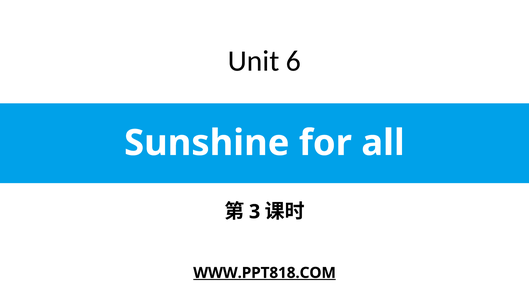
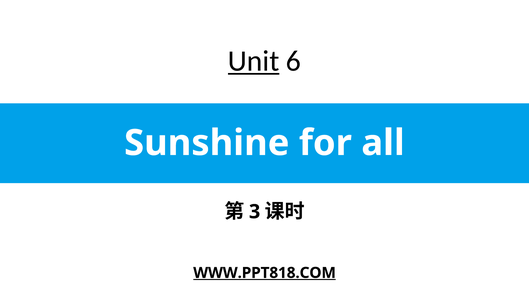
Unit underline: none -> present (254, 61)
